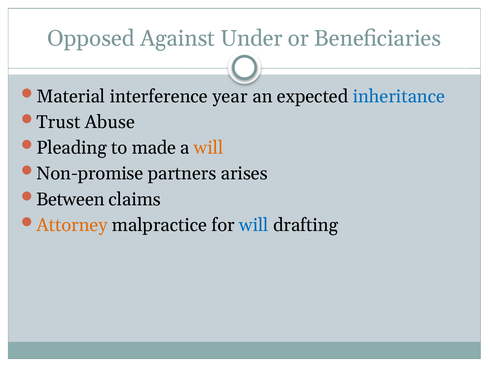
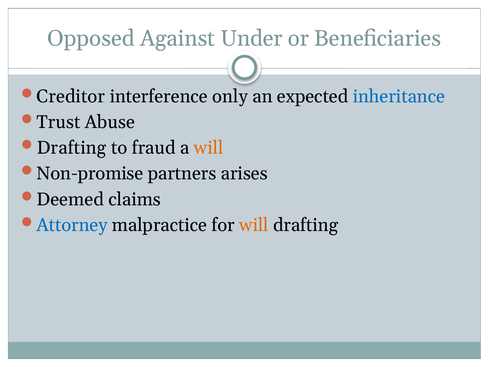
Material: Material -> Creditor (71, 96)
year: year -> only (230, 96)
Pleading: Pleading -> Drafting (72, 148)
made: made -> fraud (154, 148)
Between: Between -> Deemed (70, 199)
Attorney colour: orange -> blue (72, 225)
will colour: blue -> orange (254, 225)
